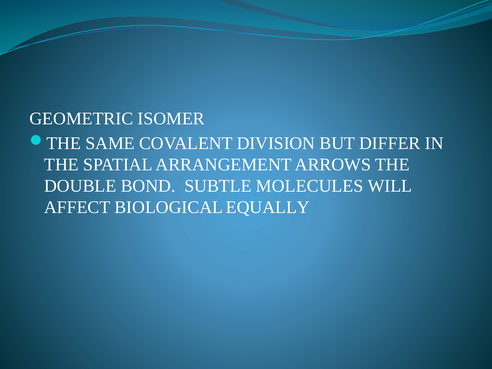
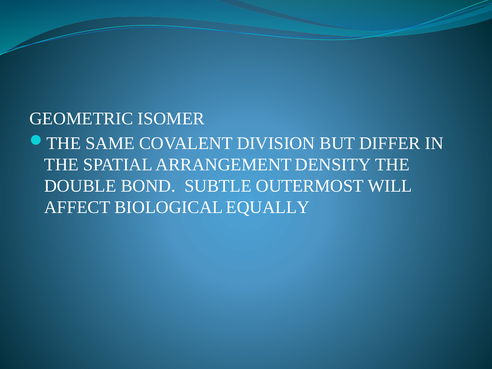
ARROWS: ARROWS -> DENSITY (333, 165)
MOLECULES: MOLECULES -> OUTERMOST (310, 186)
